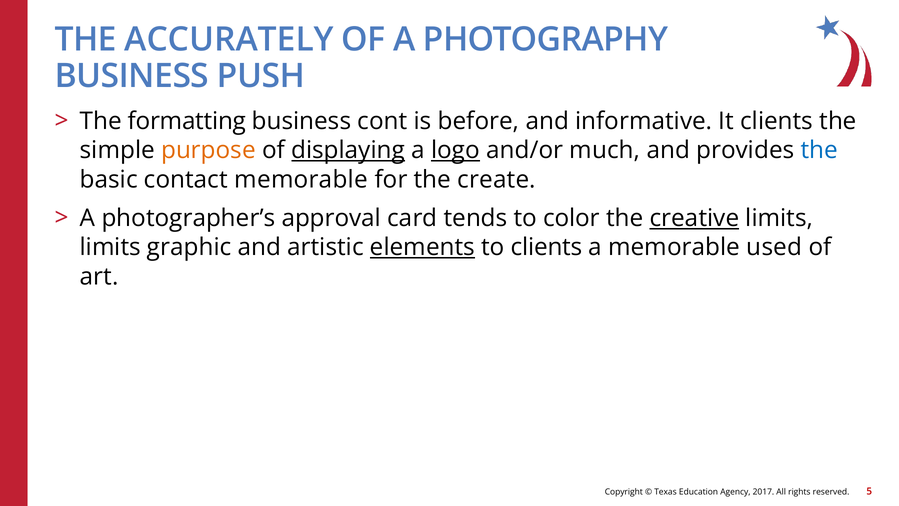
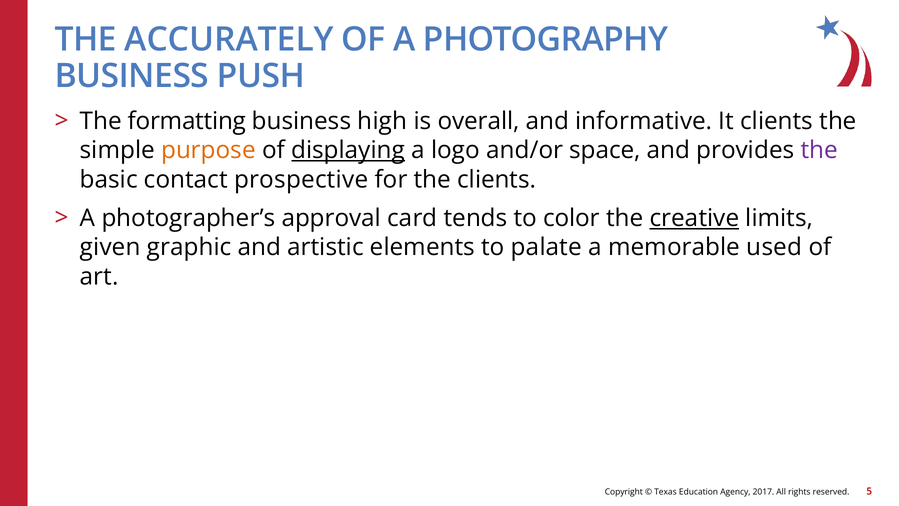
cont: cont -> high (382, 121)
before: before -> overall (479, 121)
logo underline: present -> none (456, 150)
much: much -> space (605, 150)
the colour: blue -> purple (819, 150)
contact memorable: memorable -> prospective (301, 179)
the create: create -> clients (497, 179)
limits: limits -> given (110, 247)
elements underline: present -> none (422, 247)
to clients: clients -> palate (546, 247)
